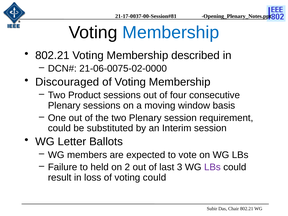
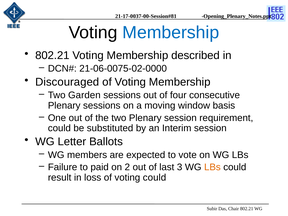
Product: Product -> Garden (84, 95)
held: held -> paid (100, 167)
LBs colour: purple -> orange (212, 167)
